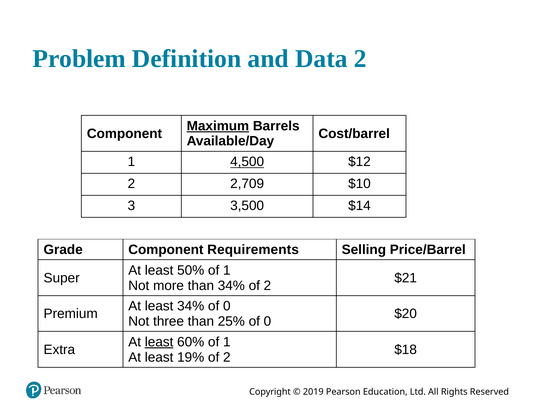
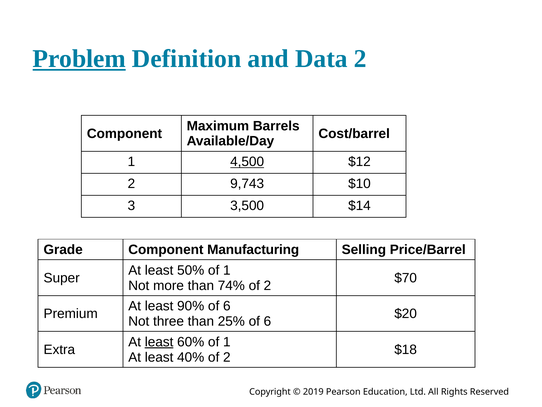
Problem underline: none -> present (79, 59)
Maximum underline: present -> none (218, 126)
2,709: 2,709 -> 9,743 (247, 184)
Requirements: Requirements -> Manufacturing (253, 249)
$21: $21 -> $70 (406, 278)
than 34%: 34% -> 74% (231, 285)
least 34%: 34% -> 90% (191, 306)
0: 0 -> 6 (227, 306)
25% of 0: 0 -> 6 (267, 321)
19%: 19% -> 40% (191, 357)
